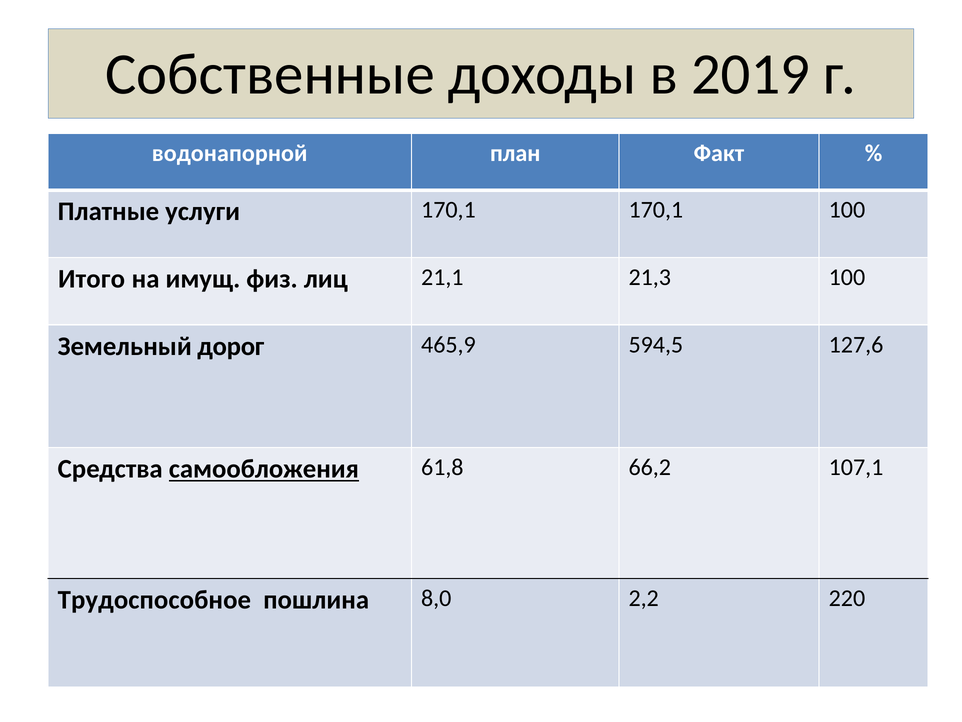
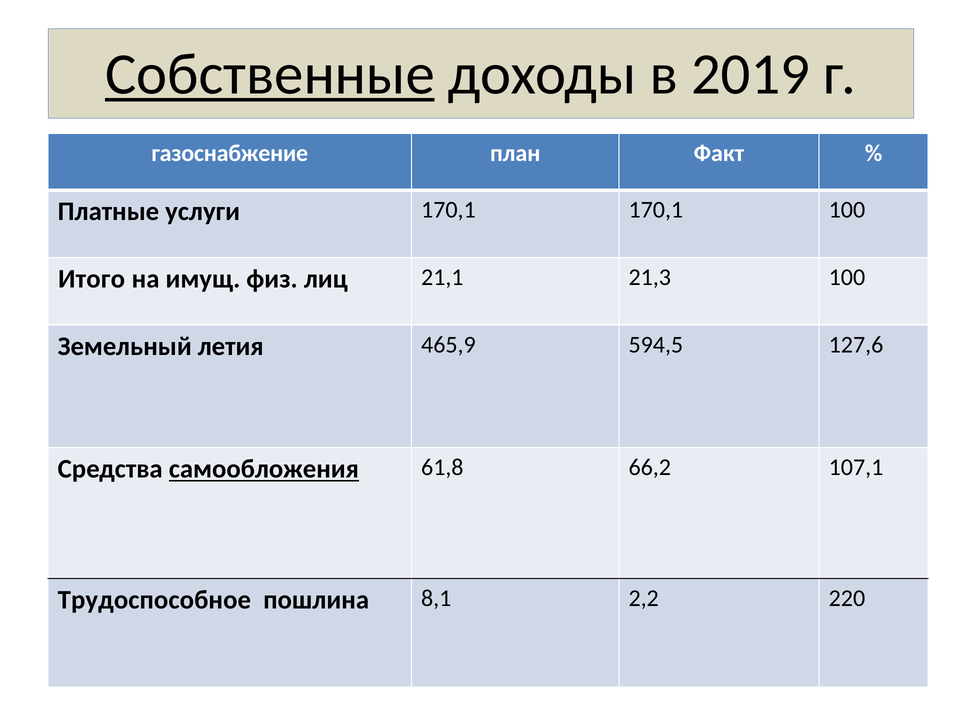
Собственные underline: none -> present (270, 74)
водонапорной: водонапорной -> газоснабжение (230, 153)
дорог: дорог -> летия (231, 346)
8,0: 8,0 -> 8,1 (436, 598)
